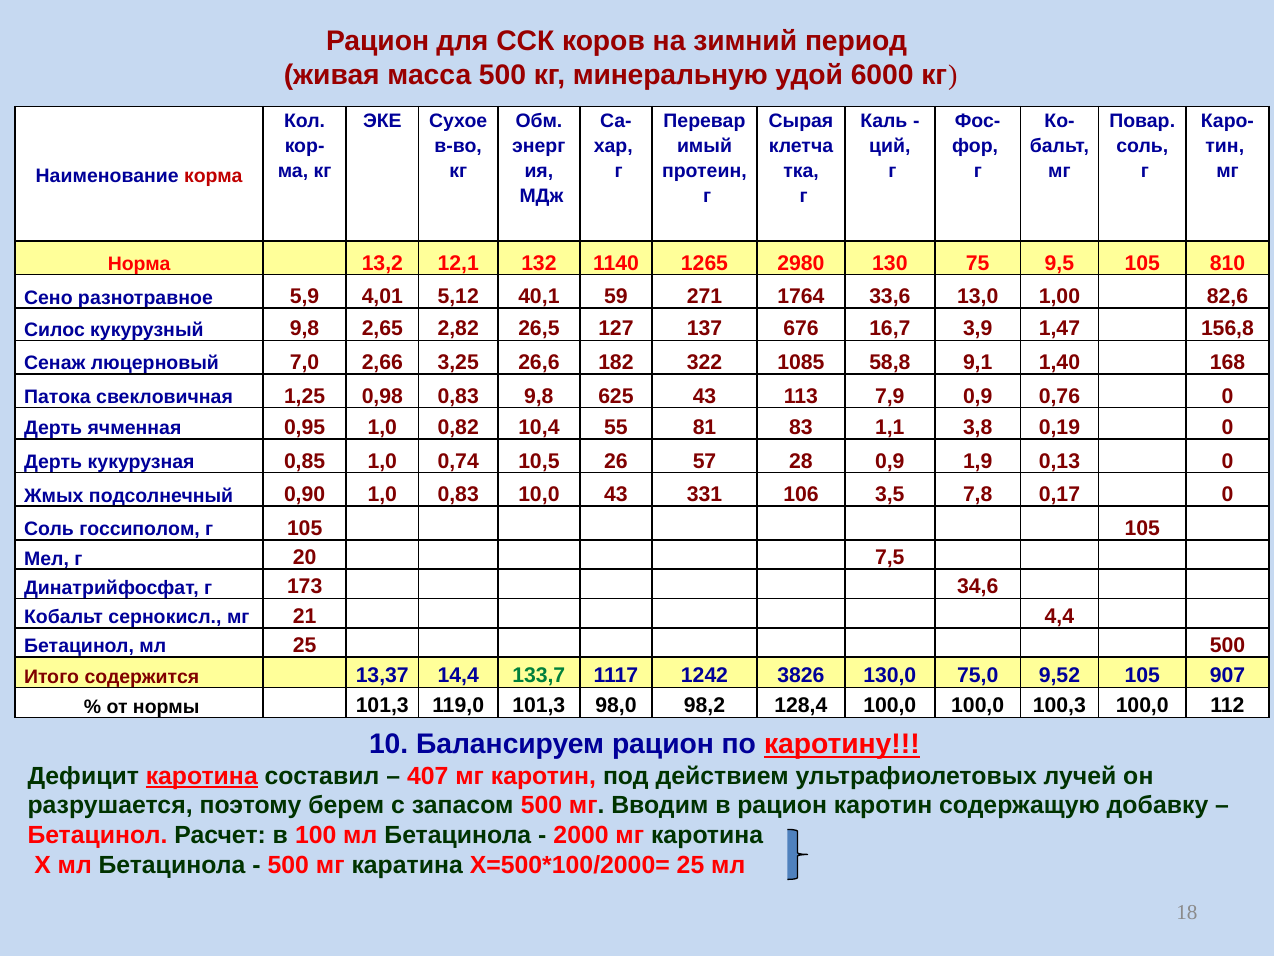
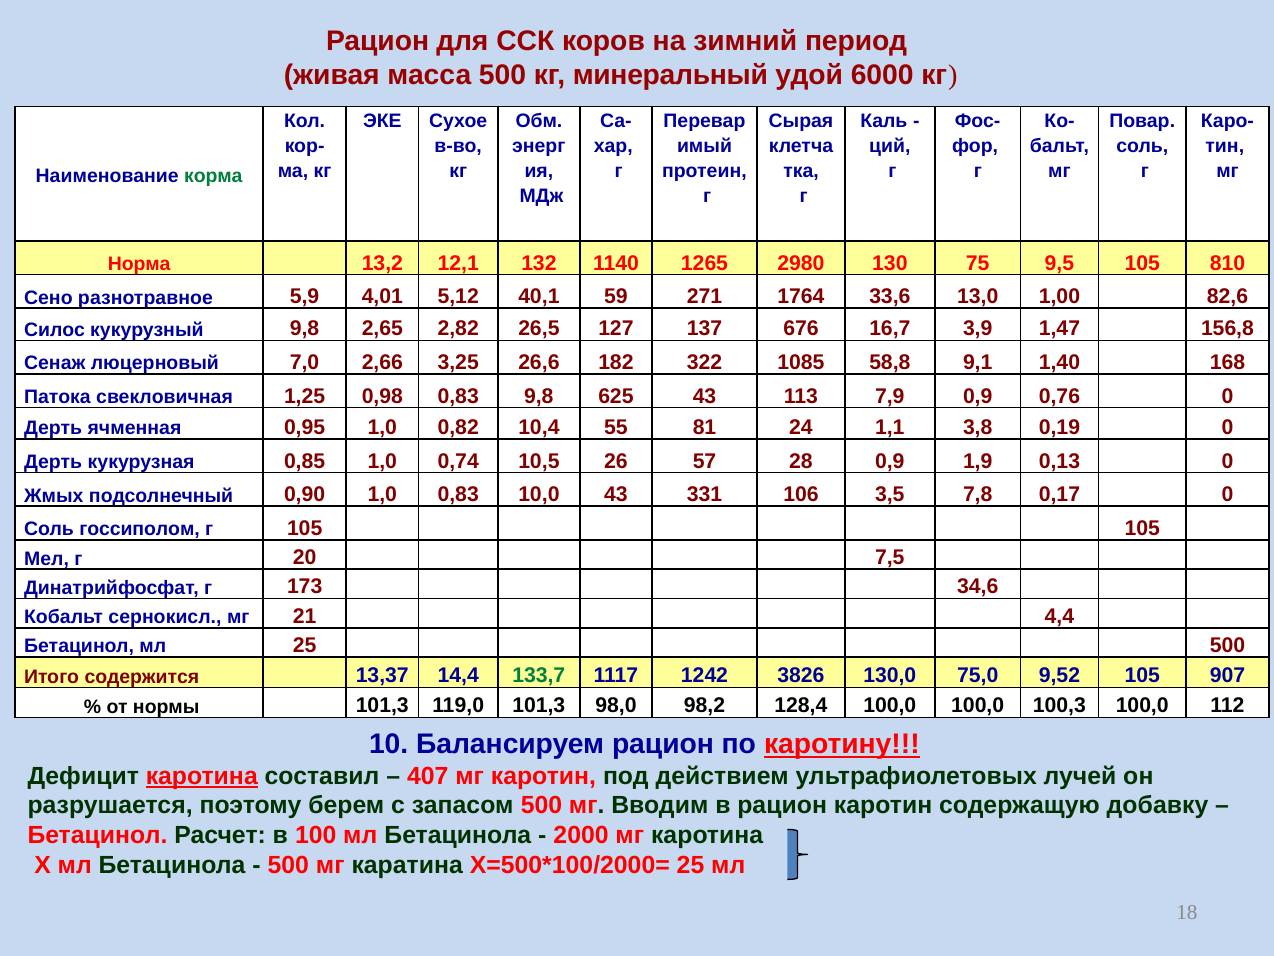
минеральную: минеральную -> минеральный (670, 75)
корма colour: red -> green (213, 176)
83: 83 -> 24 (801, 427)
